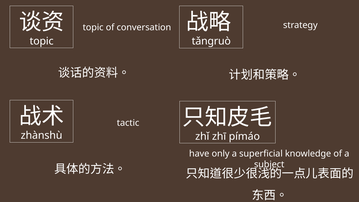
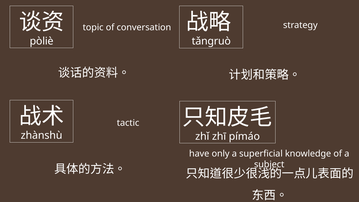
topic: topic -> pòliè (42, 41)
